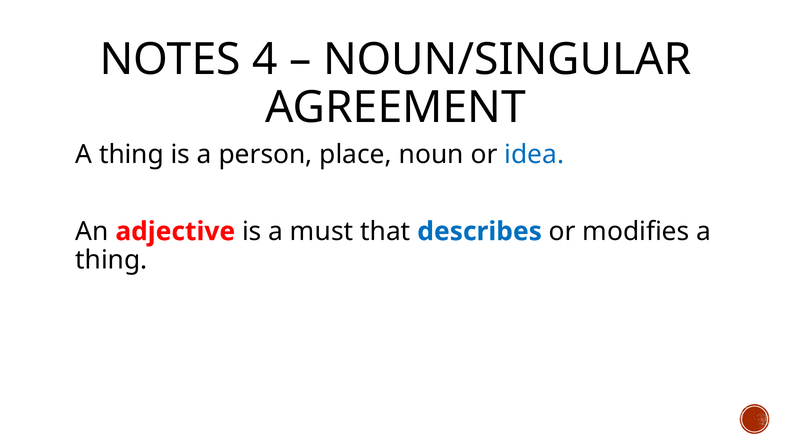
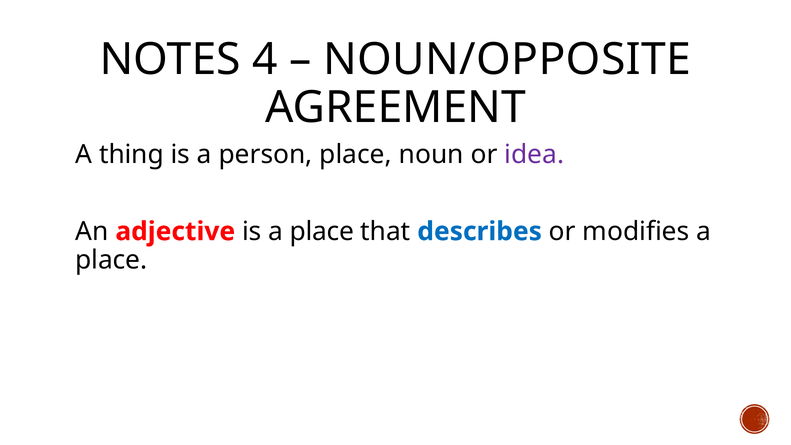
NOUN/SINGULAR: NOUN/SINGULAR -> NOUN/OPPOSITE (507, 59)
idea colour: blue -> purple (534, 155)
is a must: must -> place (322, 231)
thing: thing -> place (111, 260)
